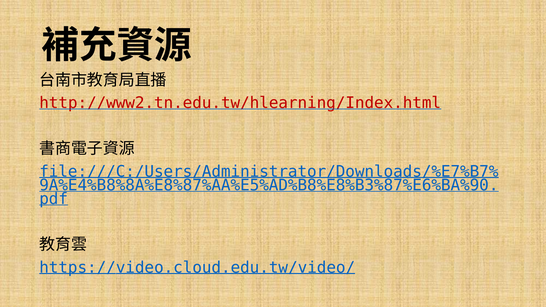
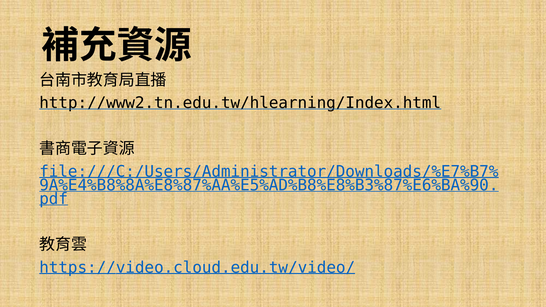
http://www2.tn.edu.tw/hlearning/Index.html colour: red -> black (240, 103)
